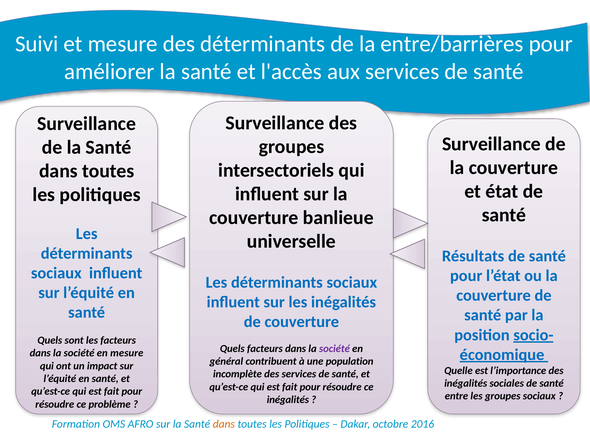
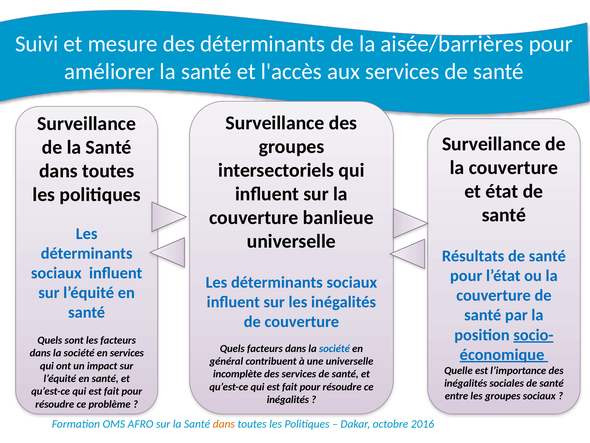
entre/barrières: entre/barrières -> aisée/barrières (452, 44)
société colour: purple -> blue (334, 348)
en mesure: mesure -> services (127, 353)
une population: population -> universelle (350, 361)
